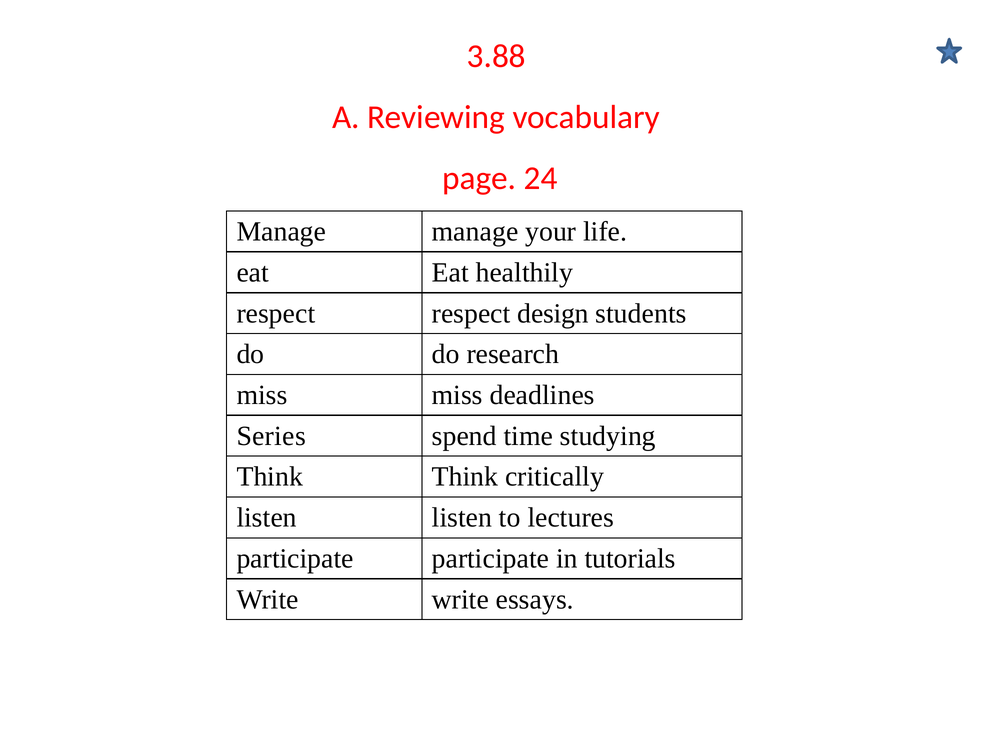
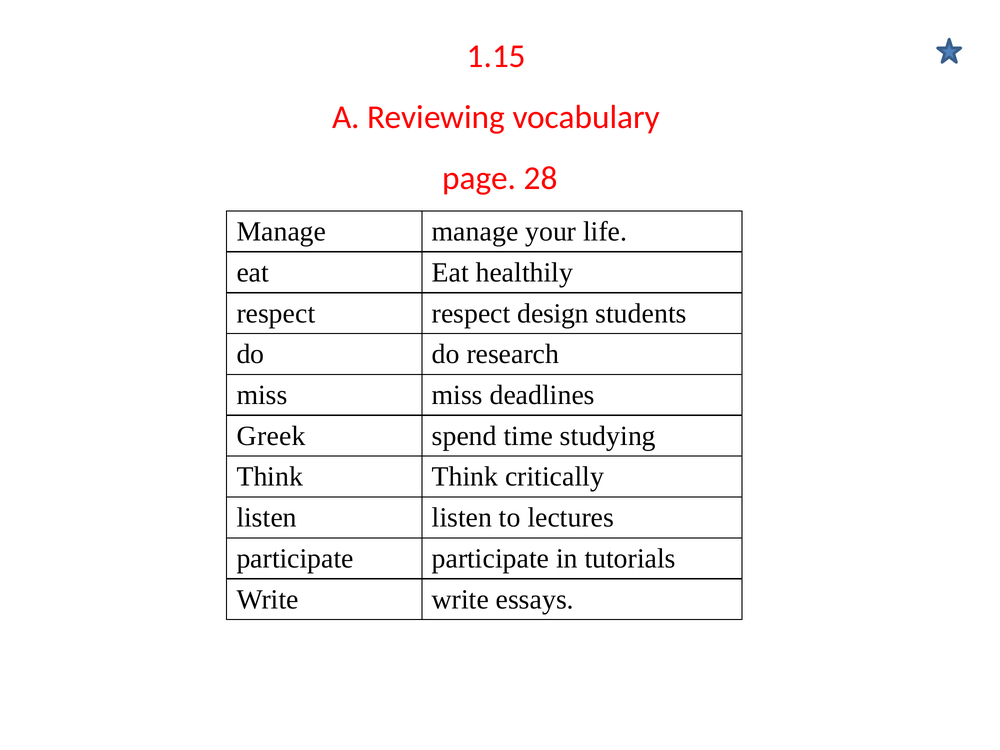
3.88: 3.88 -> 1.15 (496, 56)
24: 24 -> 28 (541, 178)
Series: Series -> Greek (271, 436)
